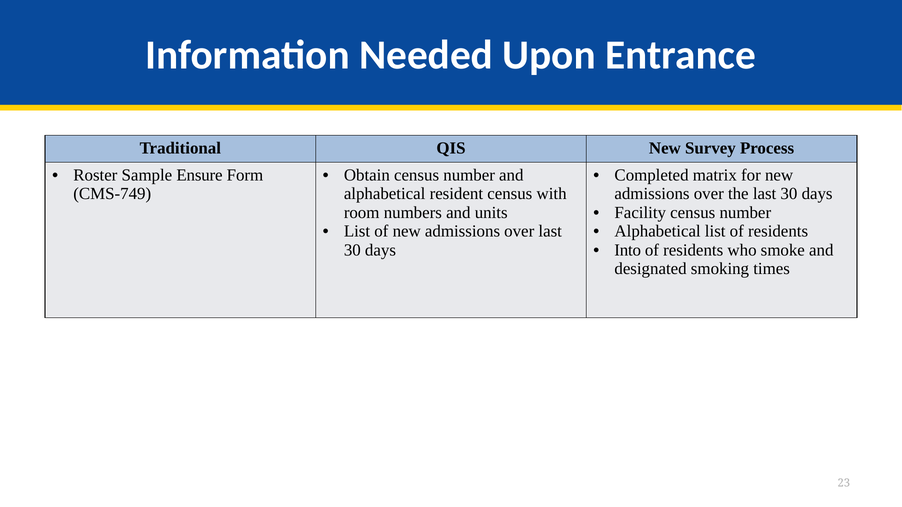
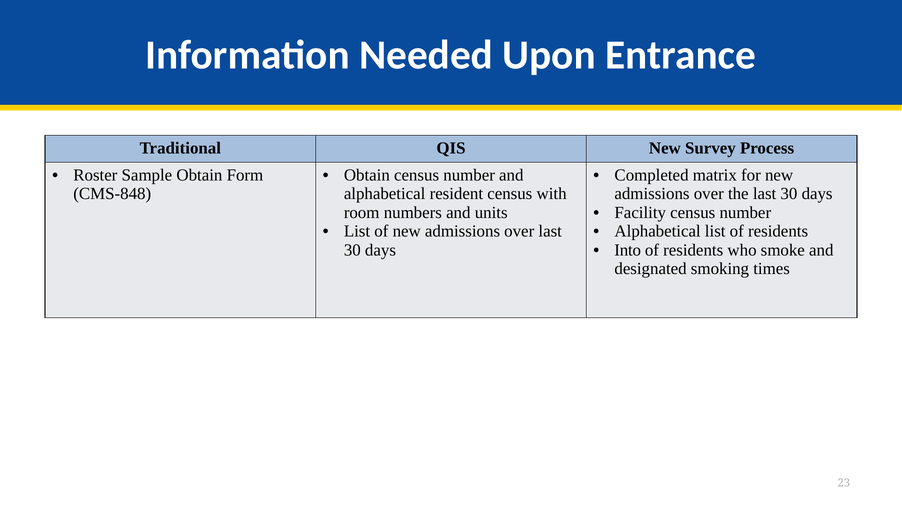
Sample Ensure: Ensure -> Obtain (199, 175)
CMS-749: CMS-749 -> CMS-848 (112, 194)
